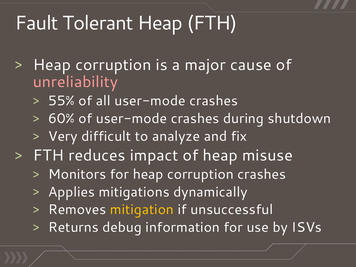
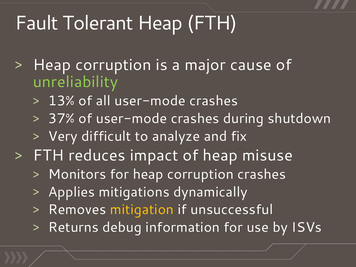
unreliability colour: pink -> light green (75, 82)
55%: 55% -> 13% (61, 101)
60%: 60% -> 37% (61, 118)
